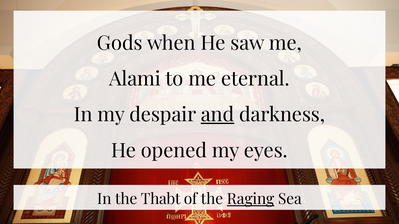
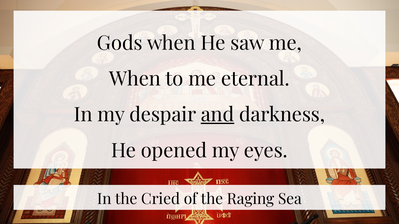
Alami: Alami -> When (135, 79)
Thabt: Thabt -> Cried (161, 200)
Raging underline: present -> none (251, 200)
